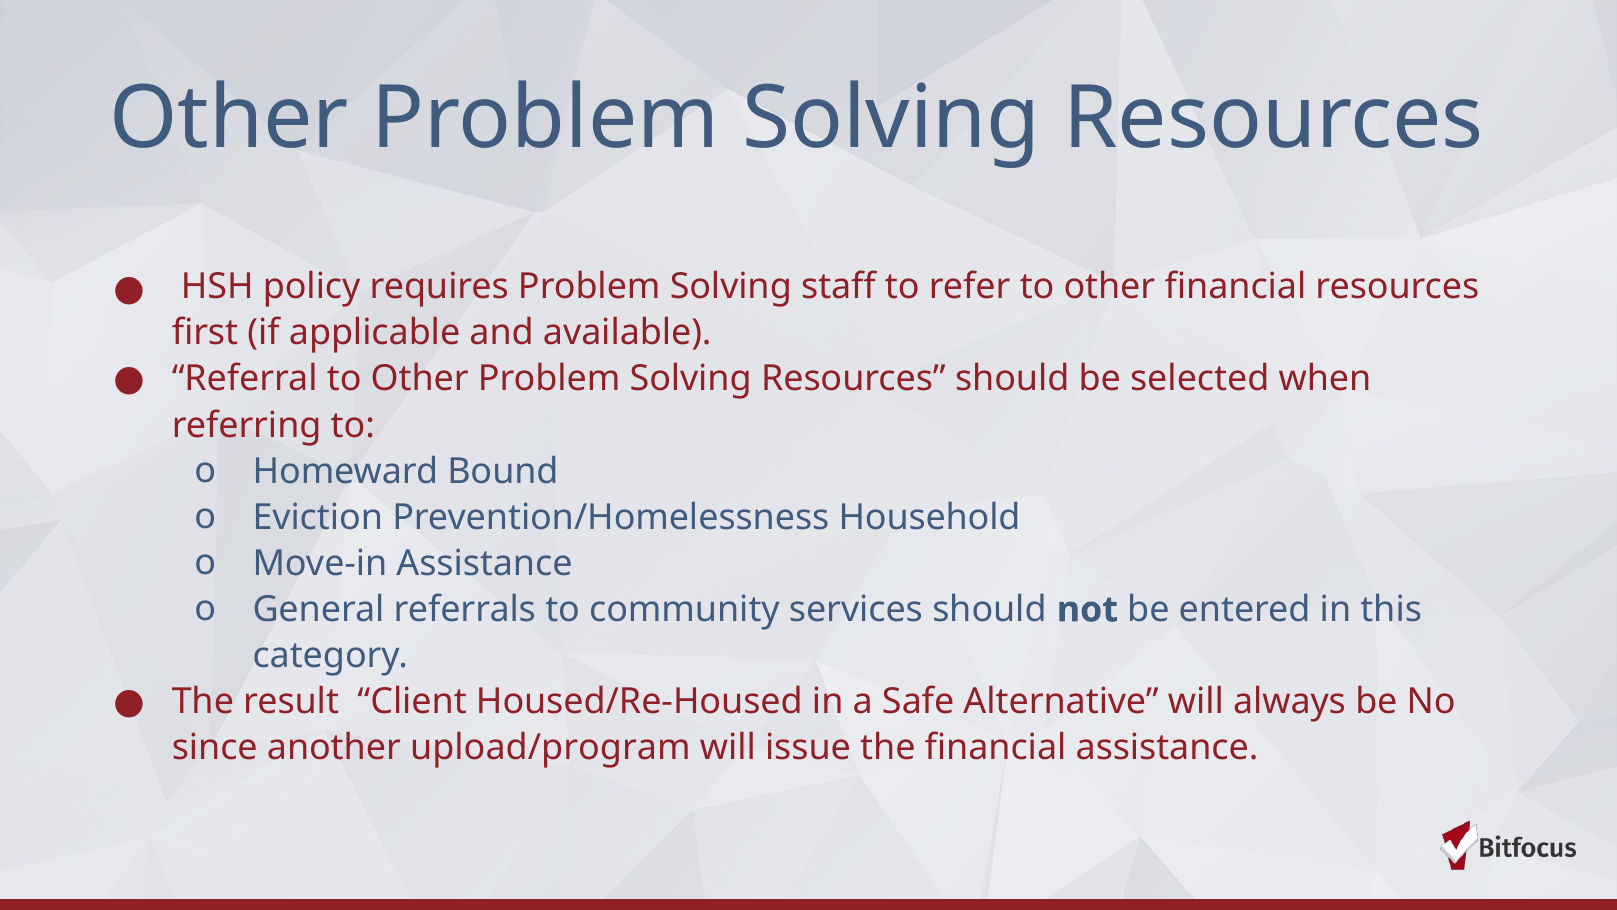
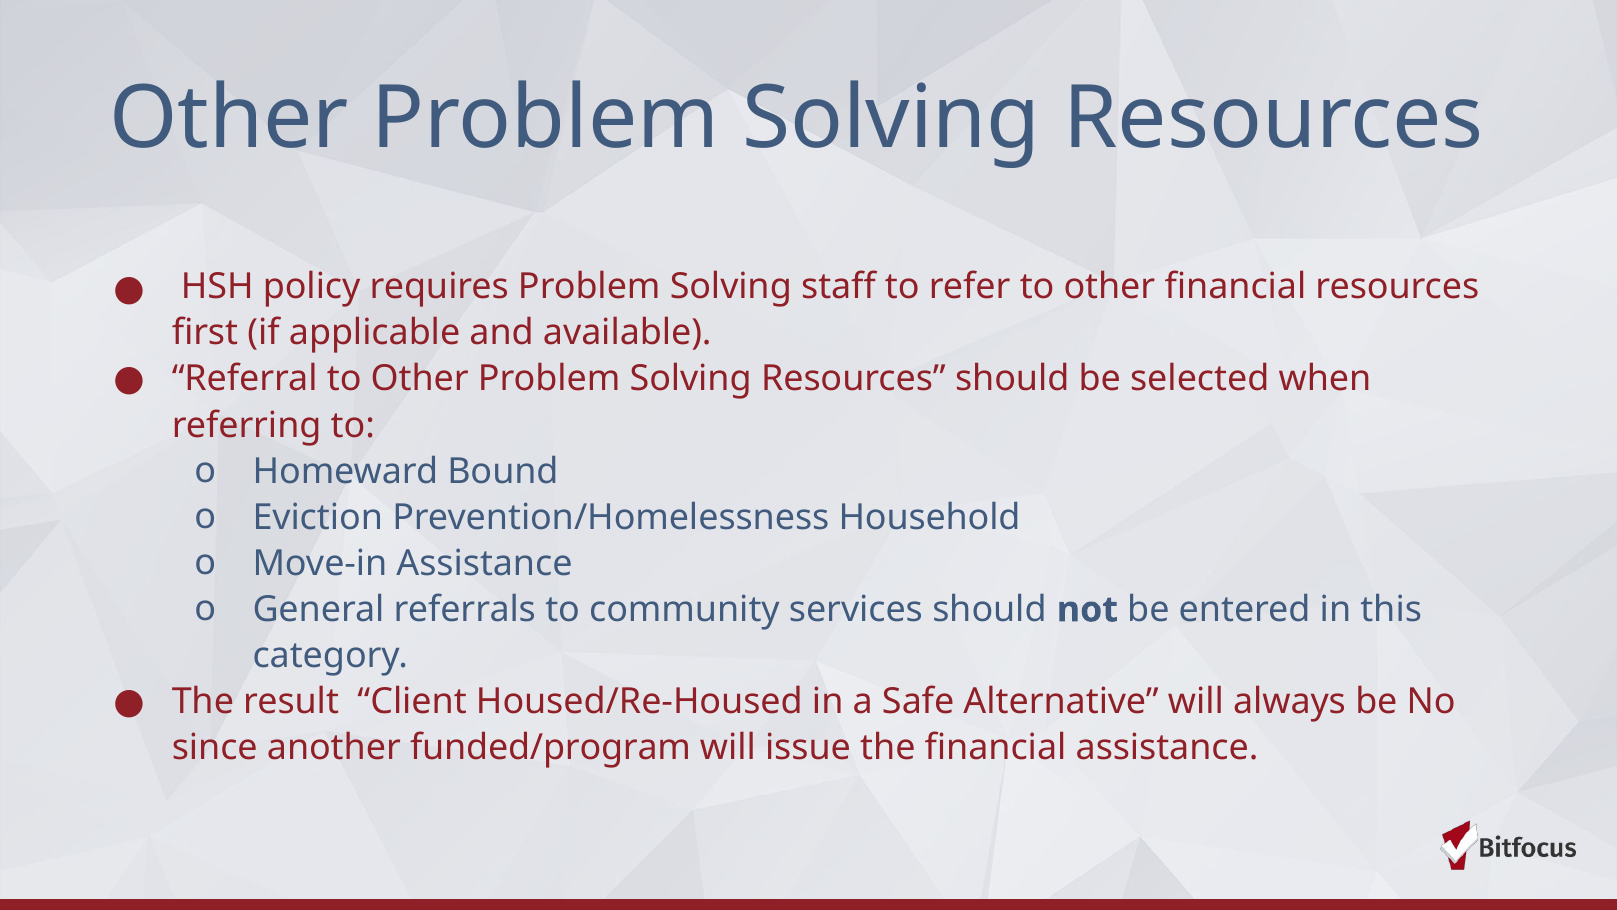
upload/program: upload/program -> funded/program (551, 748)
